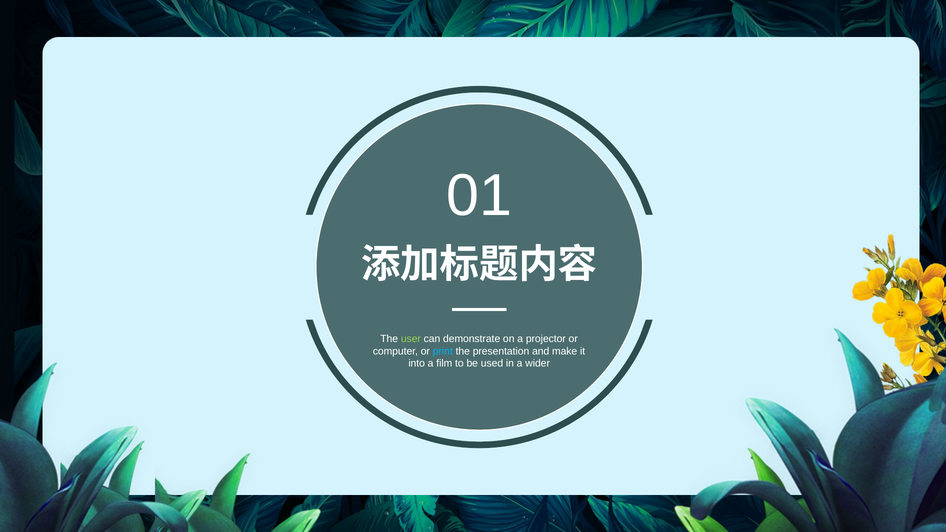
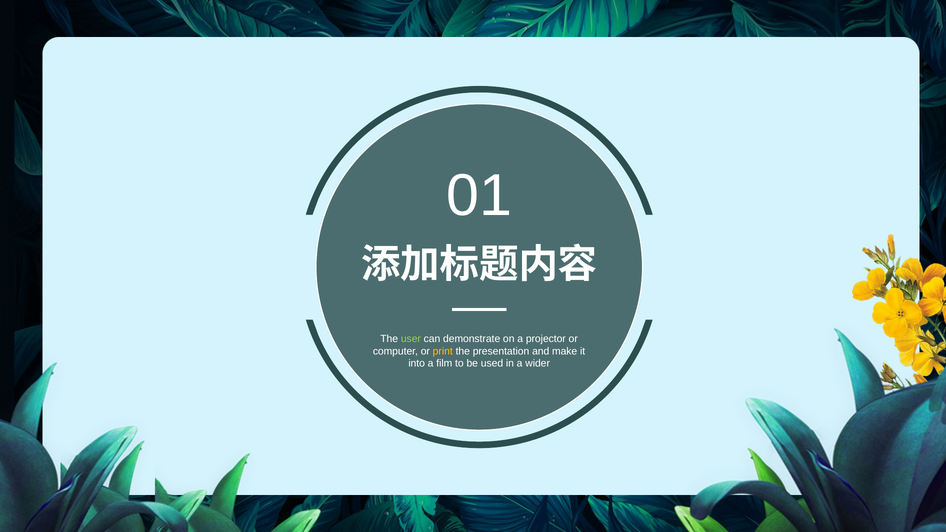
print colour: light blue -> yellow (443, 351)
